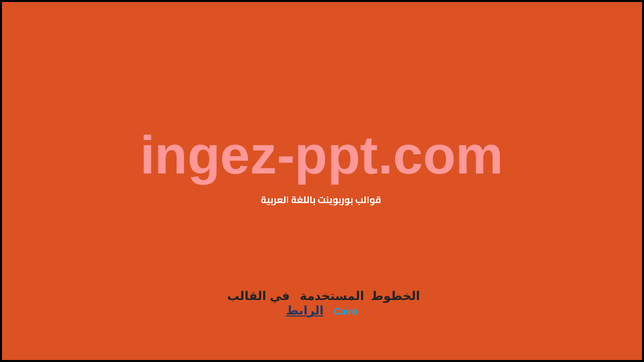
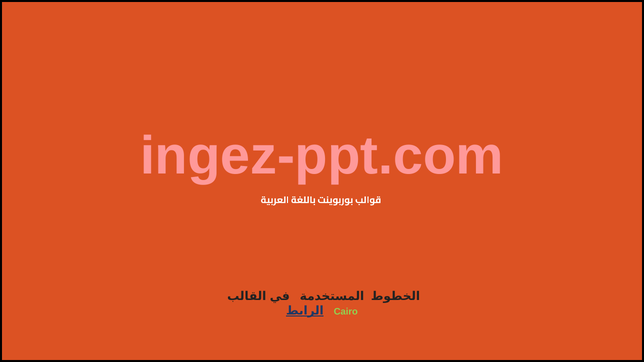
Cairo colour: light blue -> light green (346, 312)
